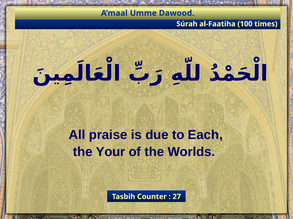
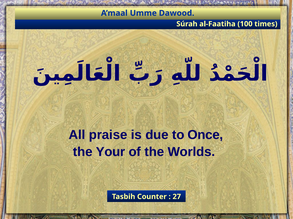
Each: Each -> Once (205, 135)
